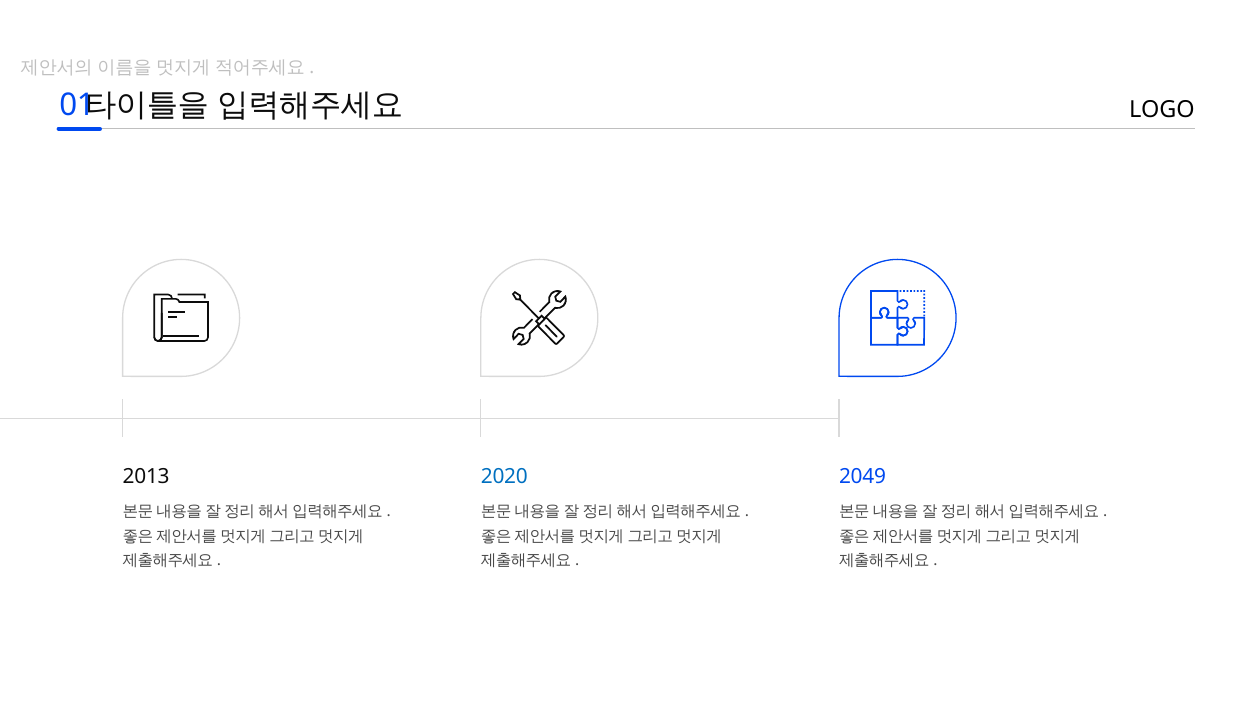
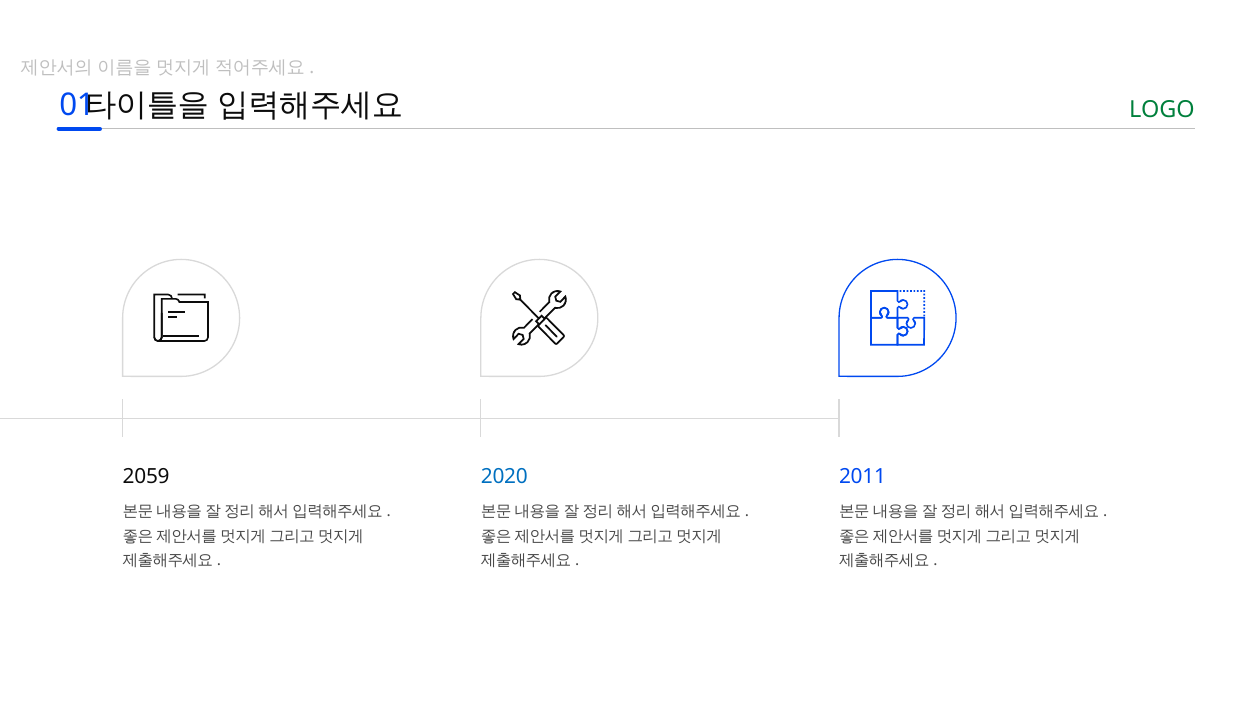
LOGO colour: black -> green (1162, 110)
2013: 2013 -> 2059 (146, 477)
2049: 2049 -> 2011 (863, 477)
